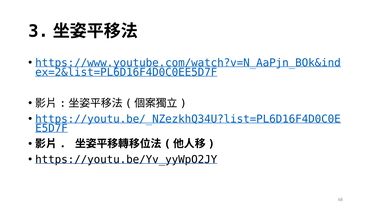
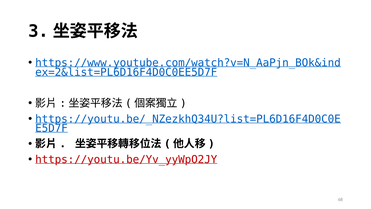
https://youtu.be/Yv_yyWpO2JY colour: black -> red (126, 159)
